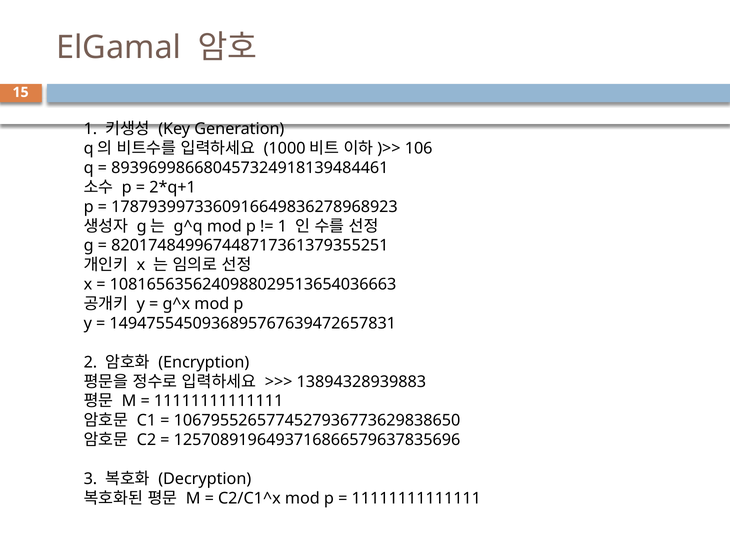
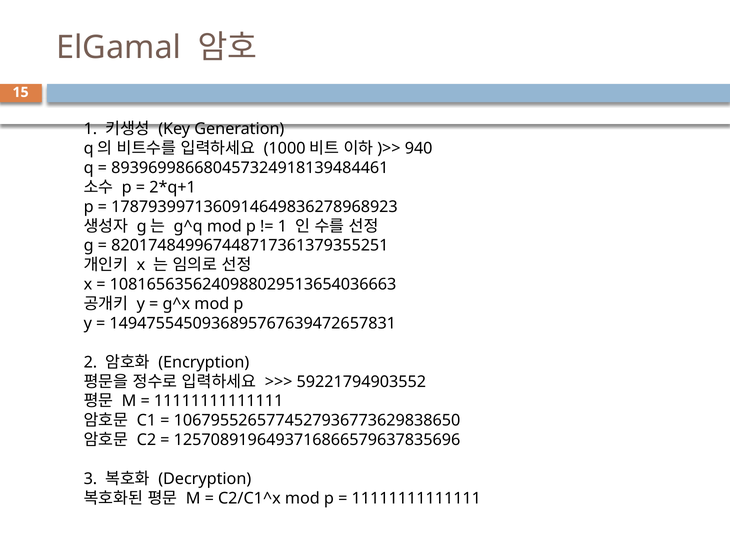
106: 106 -> 940 (419, 149)
1787939973360916649836278968923: 1787939973360916649836278968923 -> 1787939971360914649836278968923 (254, 207)
13894328939883: 13894328939883 -> 59221794903552 (361, 382)
